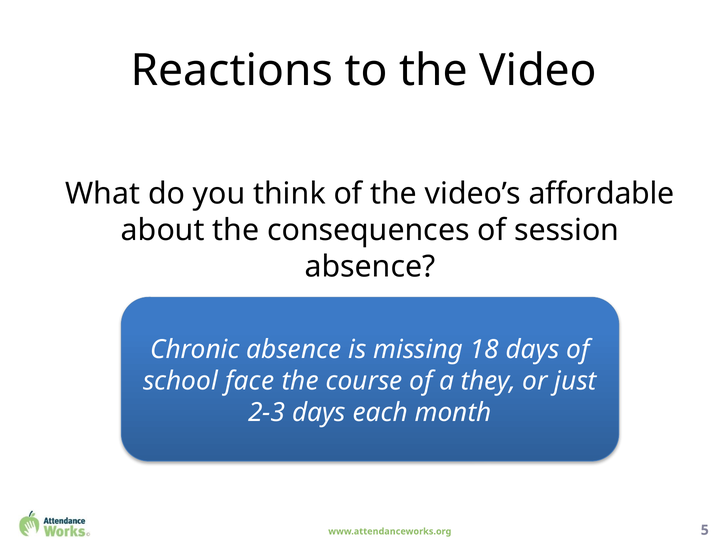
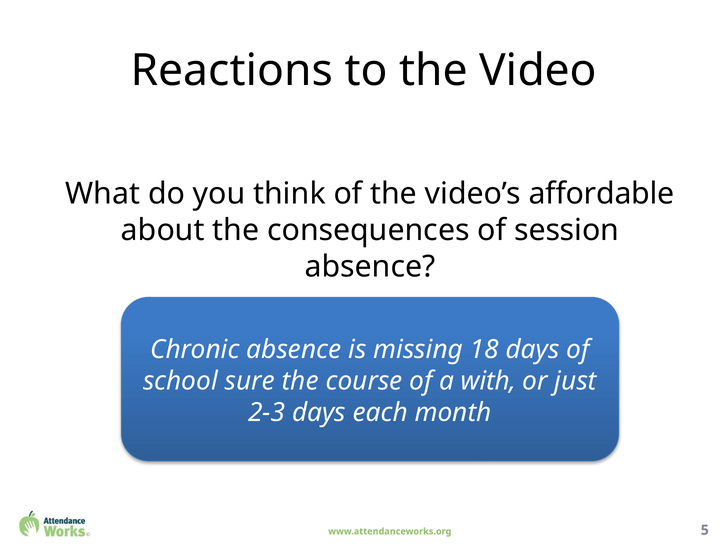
face: face -> sure (250, 381)
they: they -> with (488, 381)
